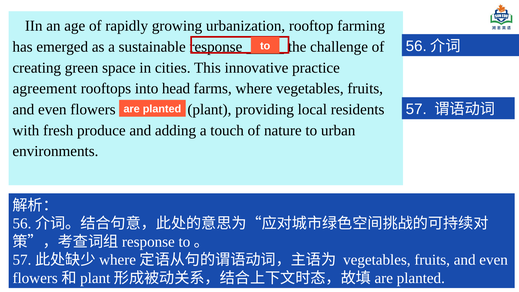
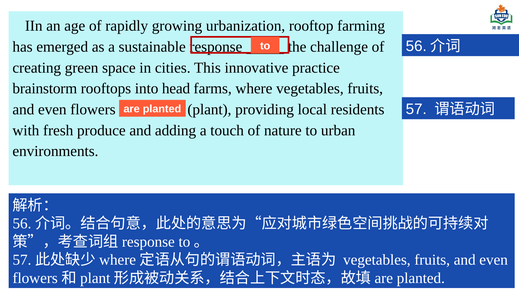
agreement: agreement -> brainstorm (45, 89)
